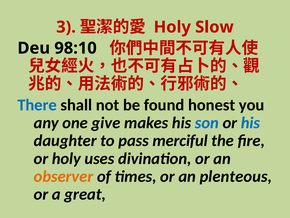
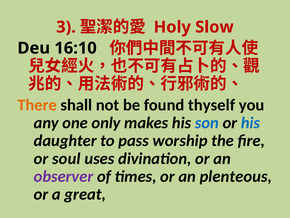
98:10: 98:10 -> 16:10 (76, 48)
There colour: blue -> orange (37, 105)
honest: honest -> thyself (212, 105)
give: give -> only (106, 123)
merciful: merciful -> worship (180, 140)
or holy: holy -> soul (66, 158)
observer colour: orange -> purple (63, 176)
